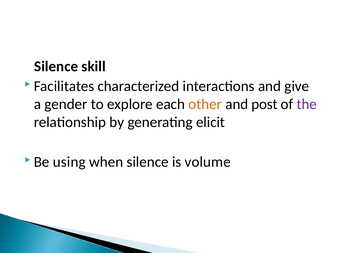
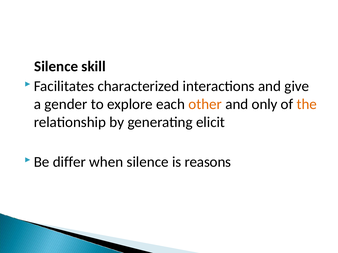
post: post -> only (265, 104)
the colour: purple -> orange (307, 104)
using: using -> differ (69, 162)
volume: volume -> reasons (208, 162)
